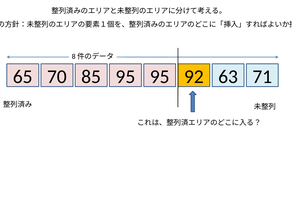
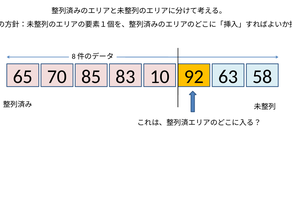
70 95: 95 -> 83 (125, 77)
65 95: 95 -> 10 (160, 77)
71: 71 -> 58 (262, 77)
